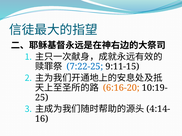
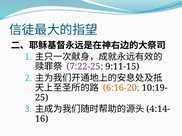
7:22-25 colour: blue -> purple (85, 67)
